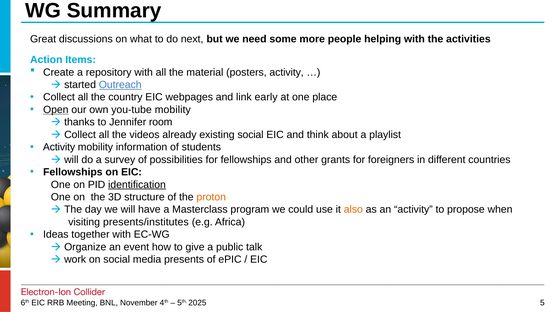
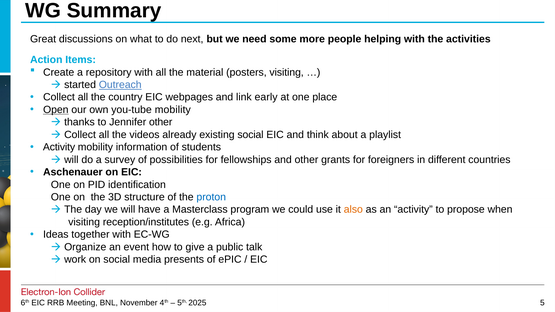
posters activity: activity -> visiting (287, 72)
Jennifer room: room -> other (161, 122)
Fellowships: Fellowships -> Aschenauer (73, 172)
identification underline: present -> none (137, 185)
proton colour: orange -> blue (211, 197)
presents/institutes: presents/institutes -> reception/institutes (146, 222)
